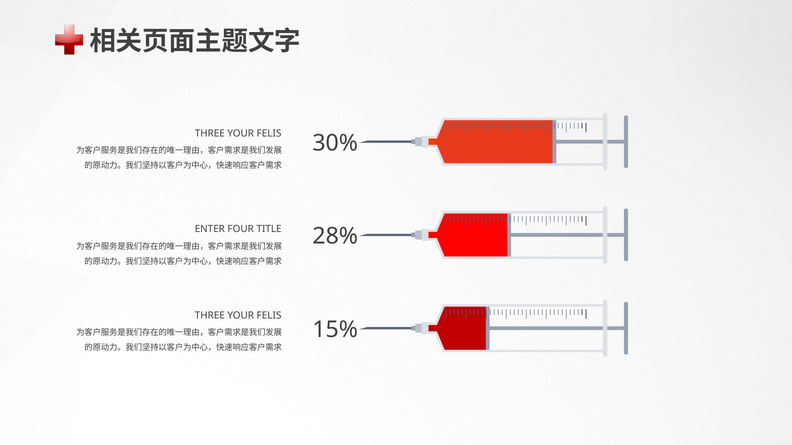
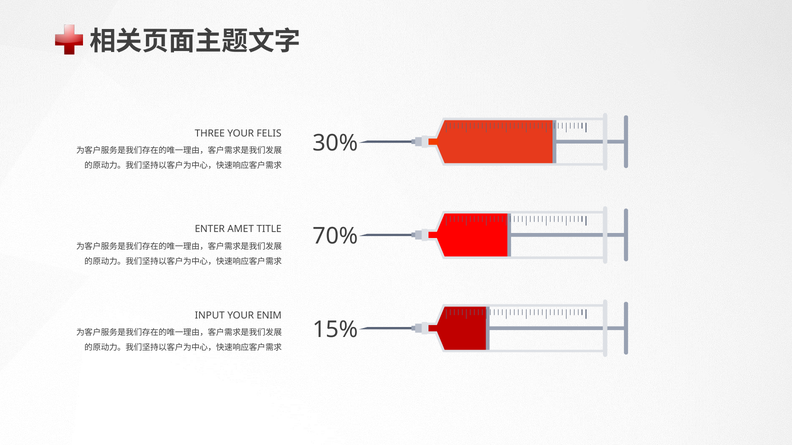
FOUR: FOUR -> AMET (241, 229)
28%: 28% -> 70% (335, 237)
THREE: THREE -> INPUT (210, 316)
FELIS: FELIS -> ENIM (269, 316)
